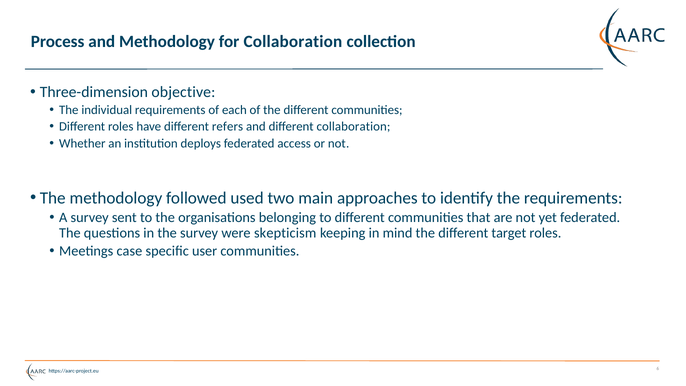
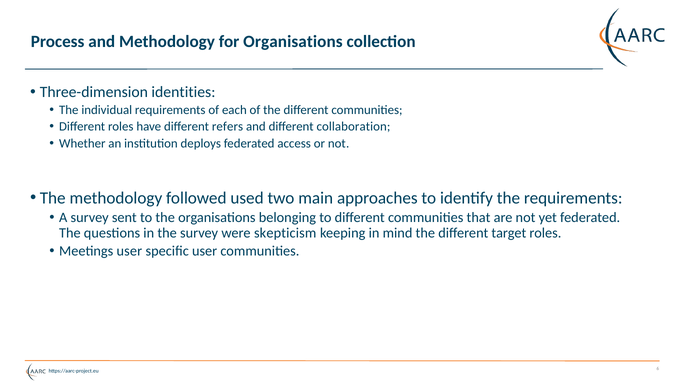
for Collaboration: Collaboration -> Organisations (293, 41)
objective: objective -> identities (183, 92)
Meetings case: case -> user (129, 251)
